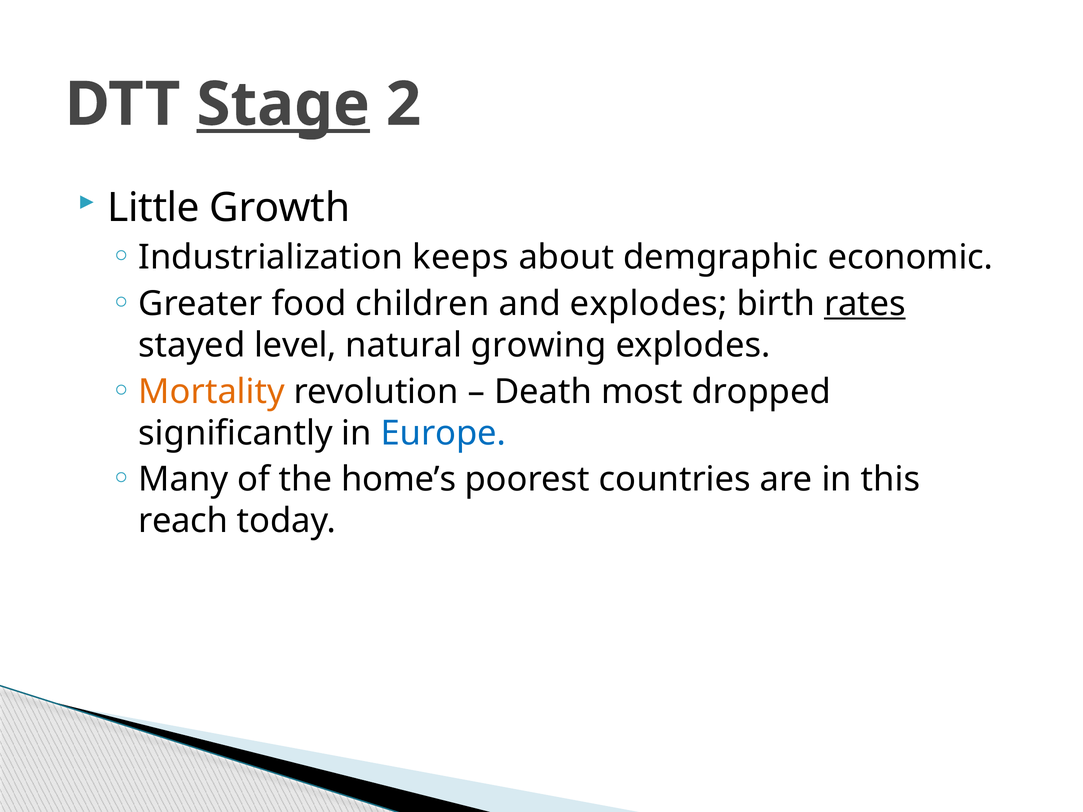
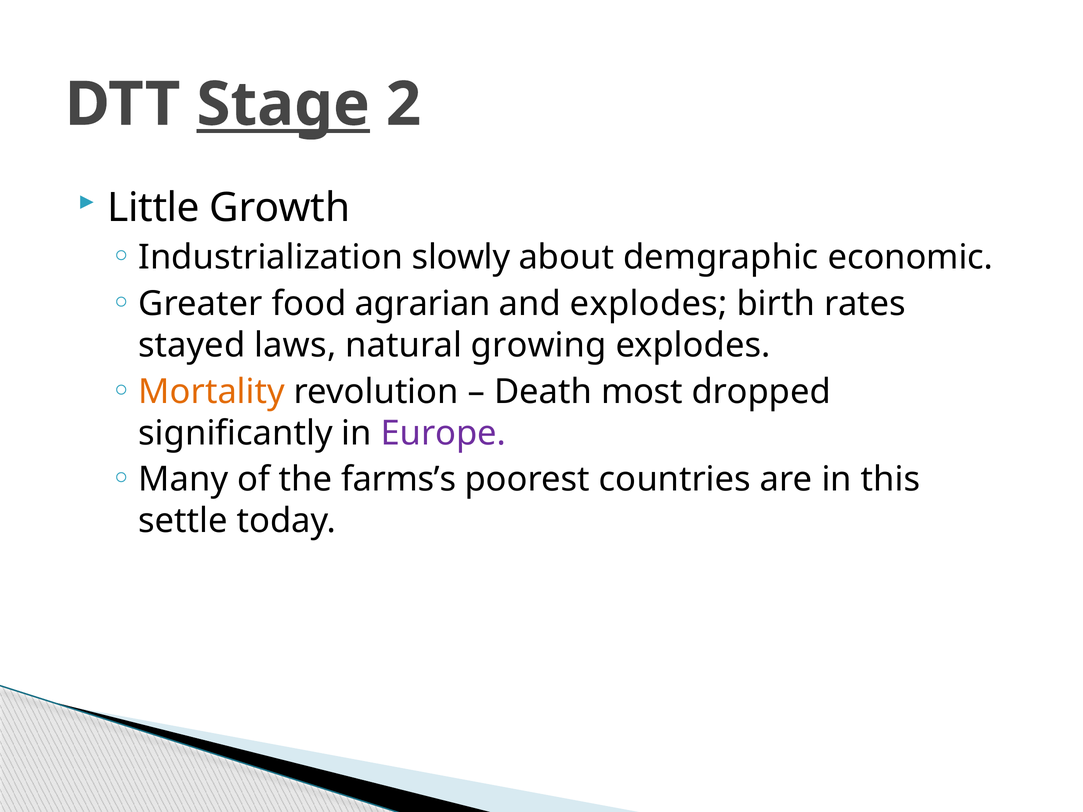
keeps: keeps -> slowly (461, 258)
children: children -> agrarian (423, 304)
rates underline: present -> none (865, 304)
level: level -> laws (295, 345)
Europe colour: blue -> purple (443, 433)
home’s: home’s -> farms’s (399, 480)
reach: reach -> settle (183, 521)
